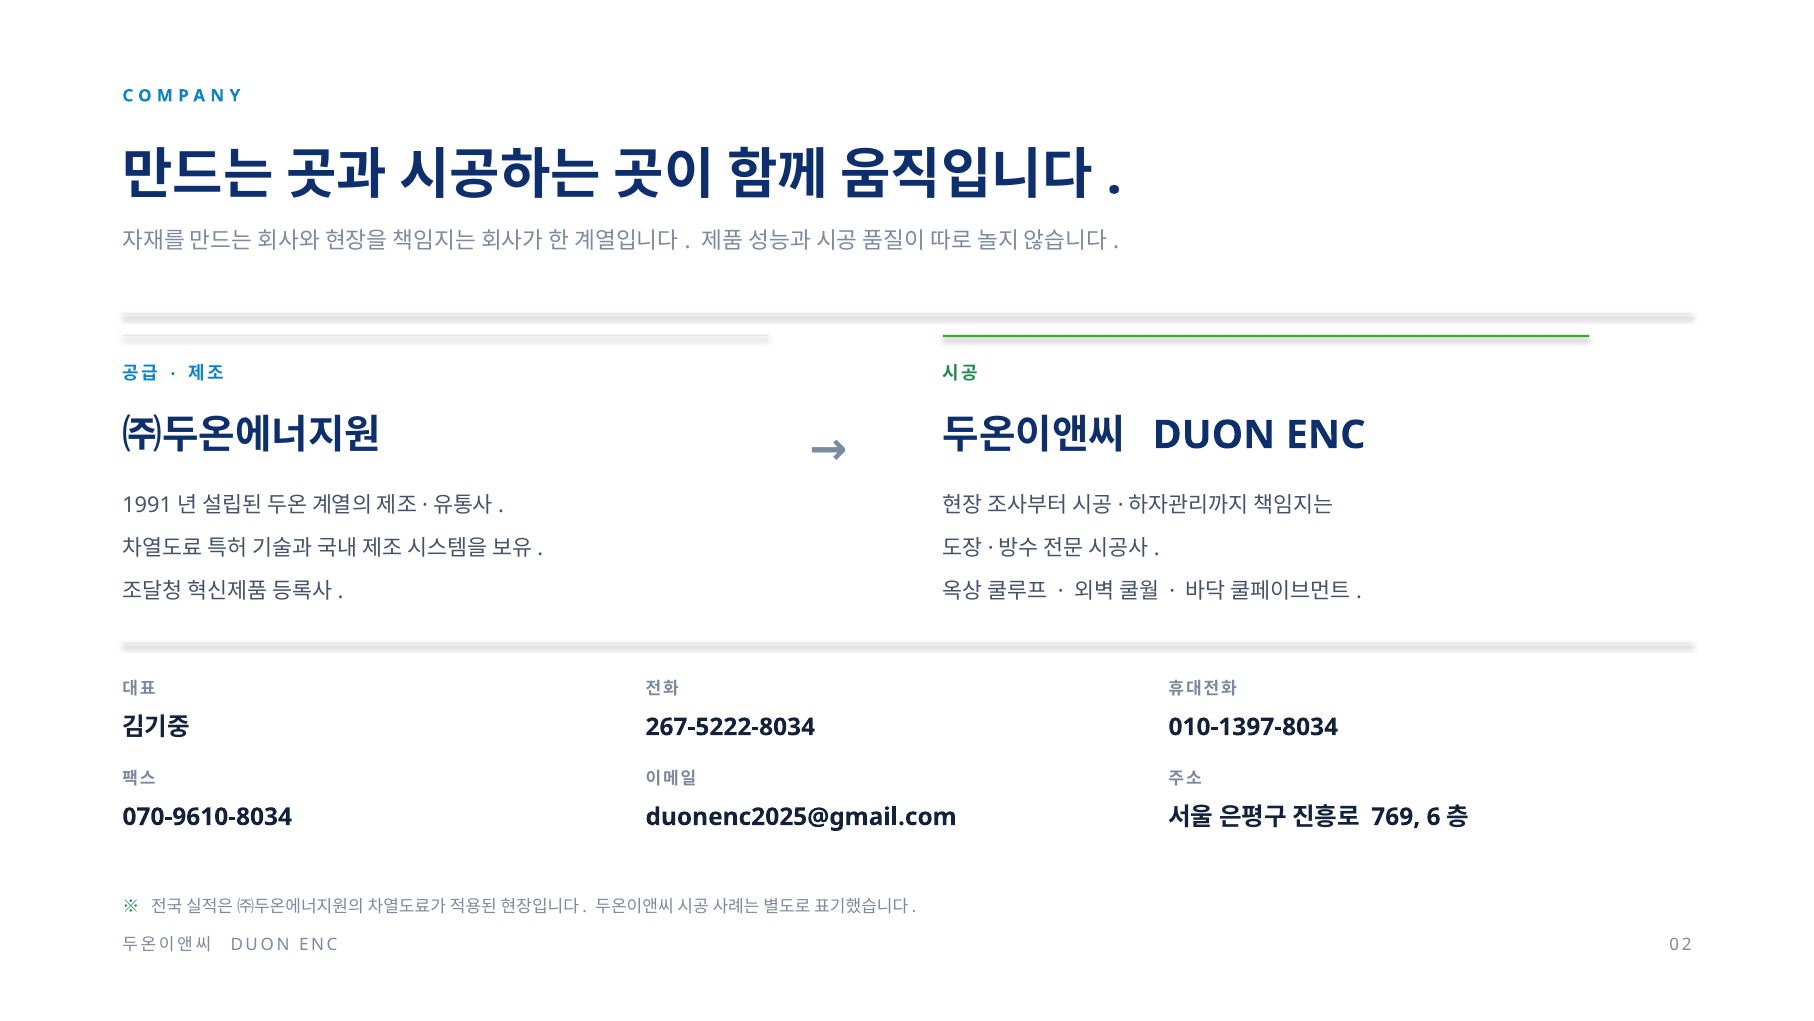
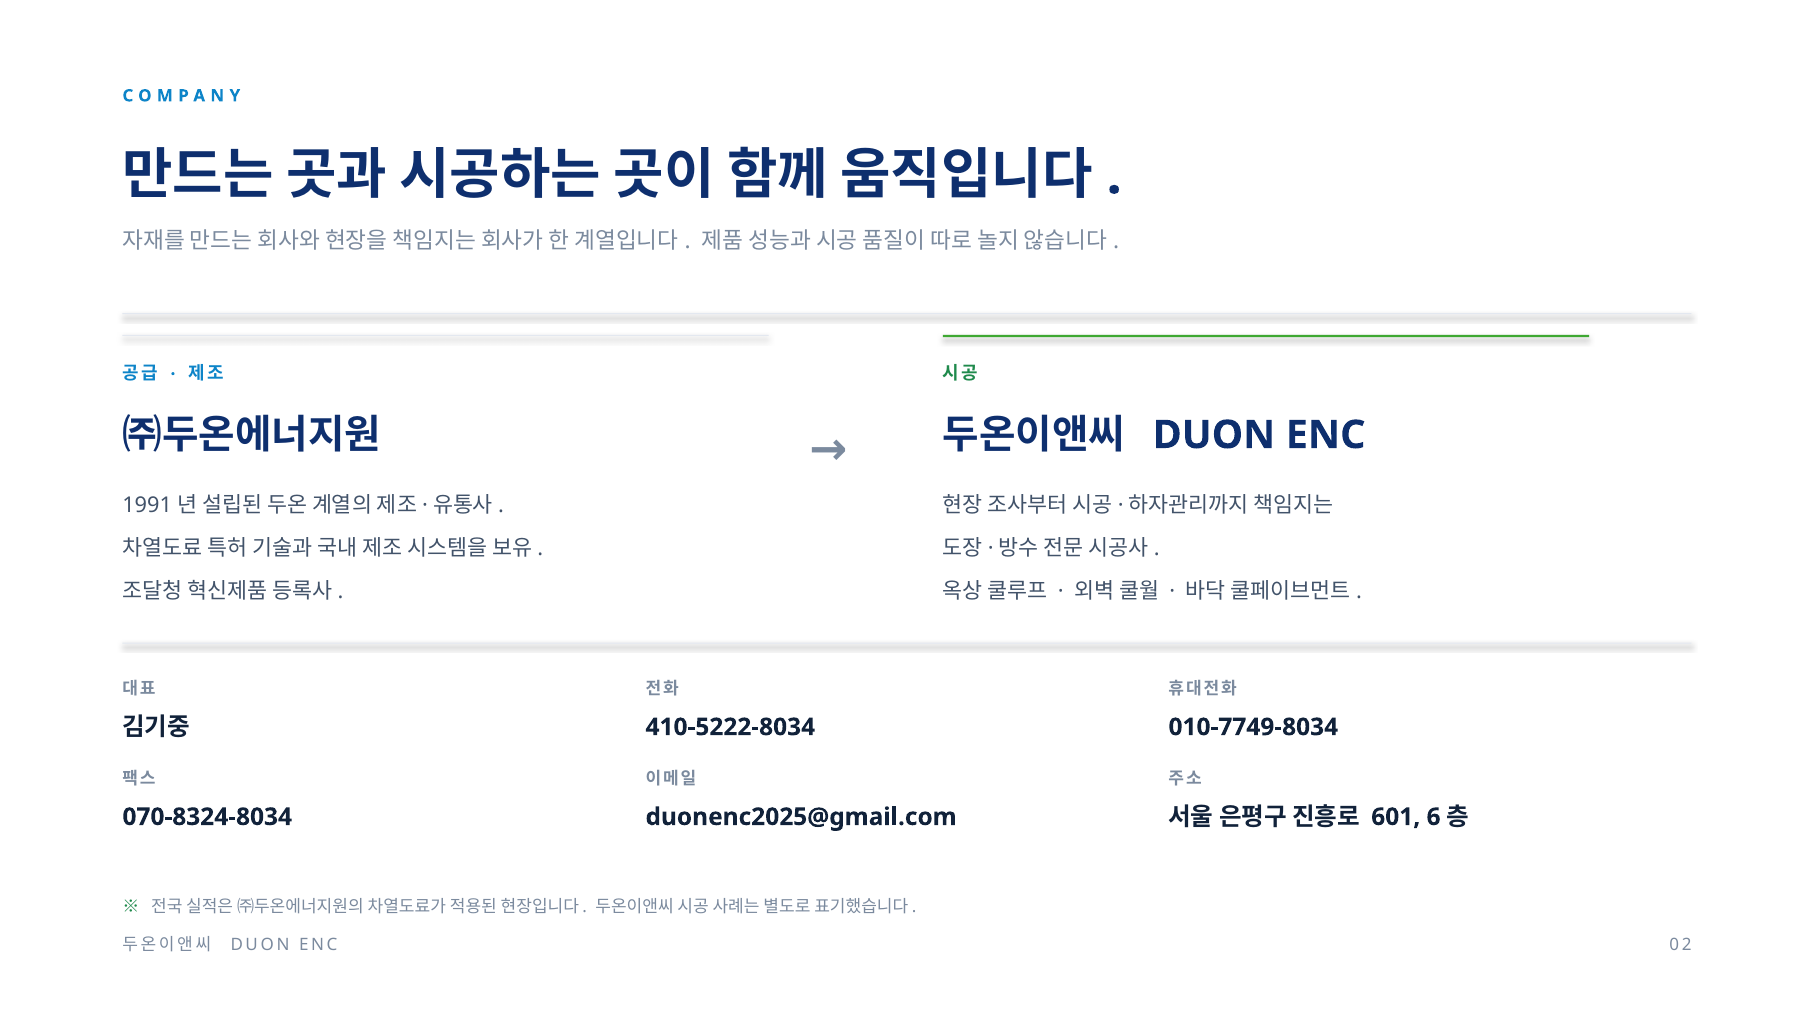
267-5222-8034: 267-5222-8034 -> 410-5222-8034 (730, 727)
010-1397-8034: 010-1397-8034 -> 010-7749-8034 (1253, 727)
769: 769 -> 601 (1396, 816)
070-9610-8034: 070-9610-8034 -> 070-8324-8034 (207, 816)
